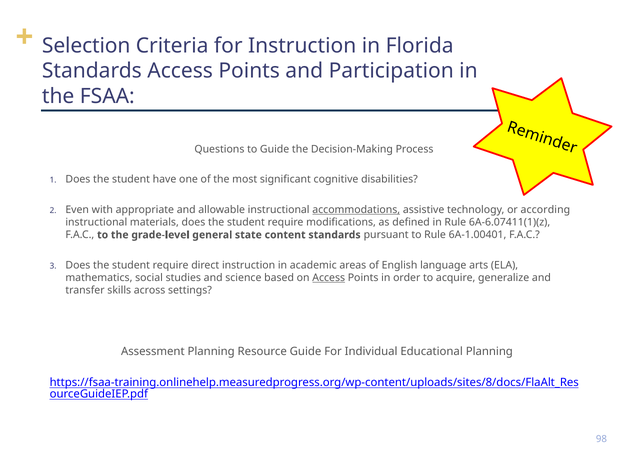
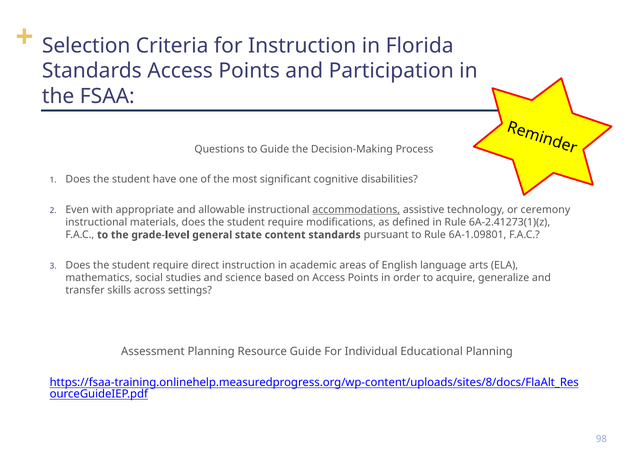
according: according -> ceremony (545, 209)
6A-6.07411(1)(z: 6A-6.07411(1)(z -> 6A-2.41273(1)(z (510, 222)
6A-1.00401: 6A-1.00401 -> 6A-1.09801 (478, 234)
Access underline: present -> none (329, 277)
